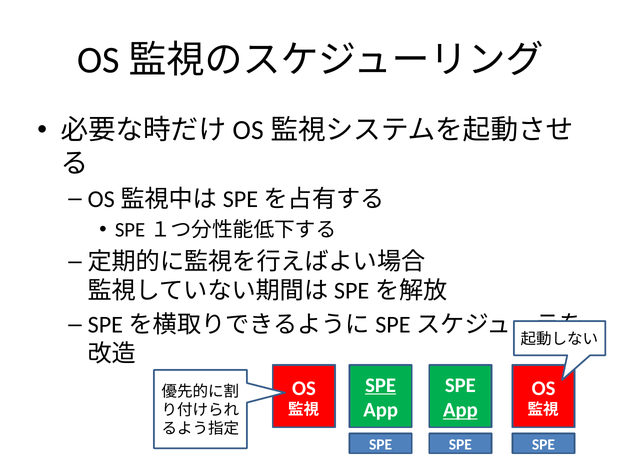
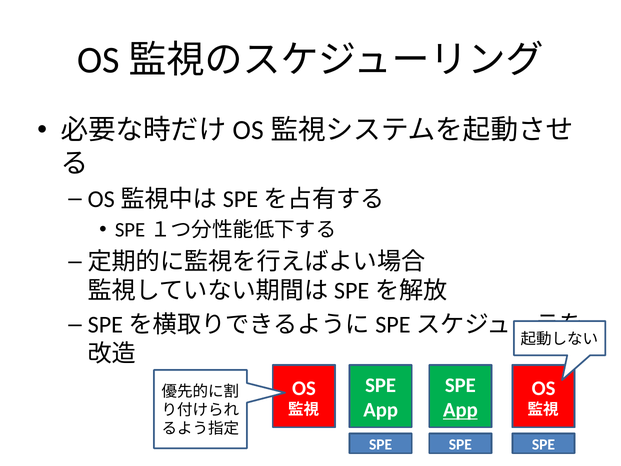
SPE underline: present -> none (381, 385)
